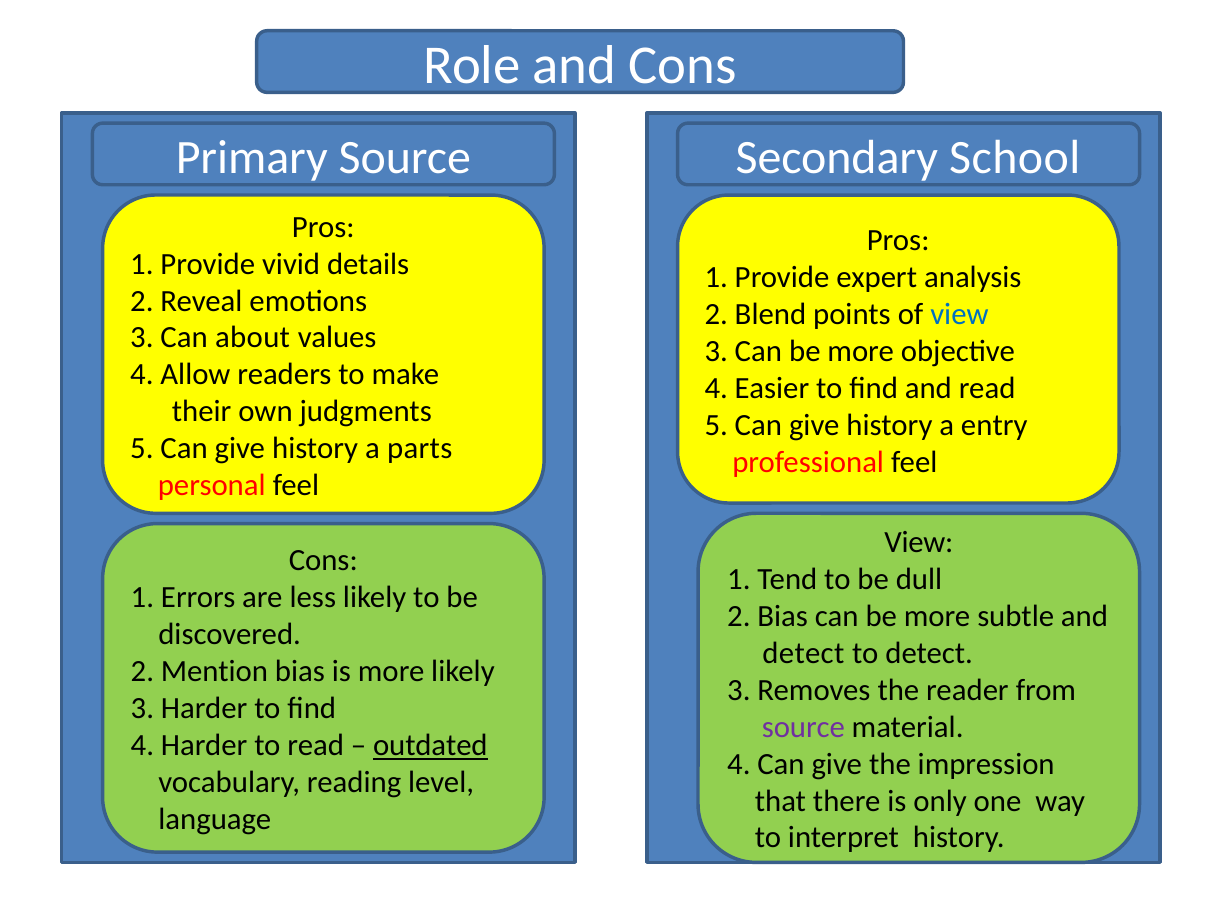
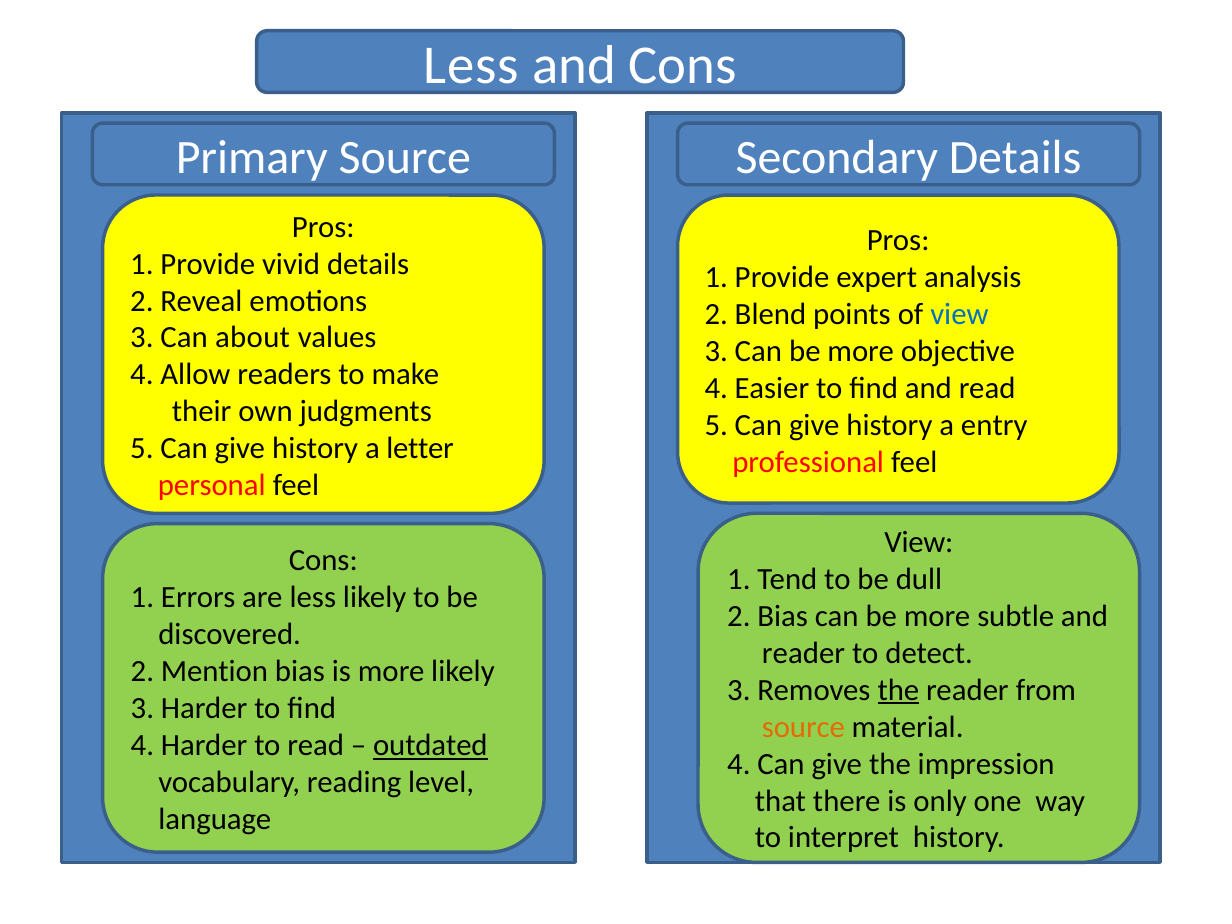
Role: Role -> Less (471, 65)
Secondary School: School -> Details (1015, 157)
parts: parts -> letter (420, 449)
detect: detect -> reader (803, 653)
the underline: none -> present (898, 690)
source colour: purple -> orange (803, 727)
